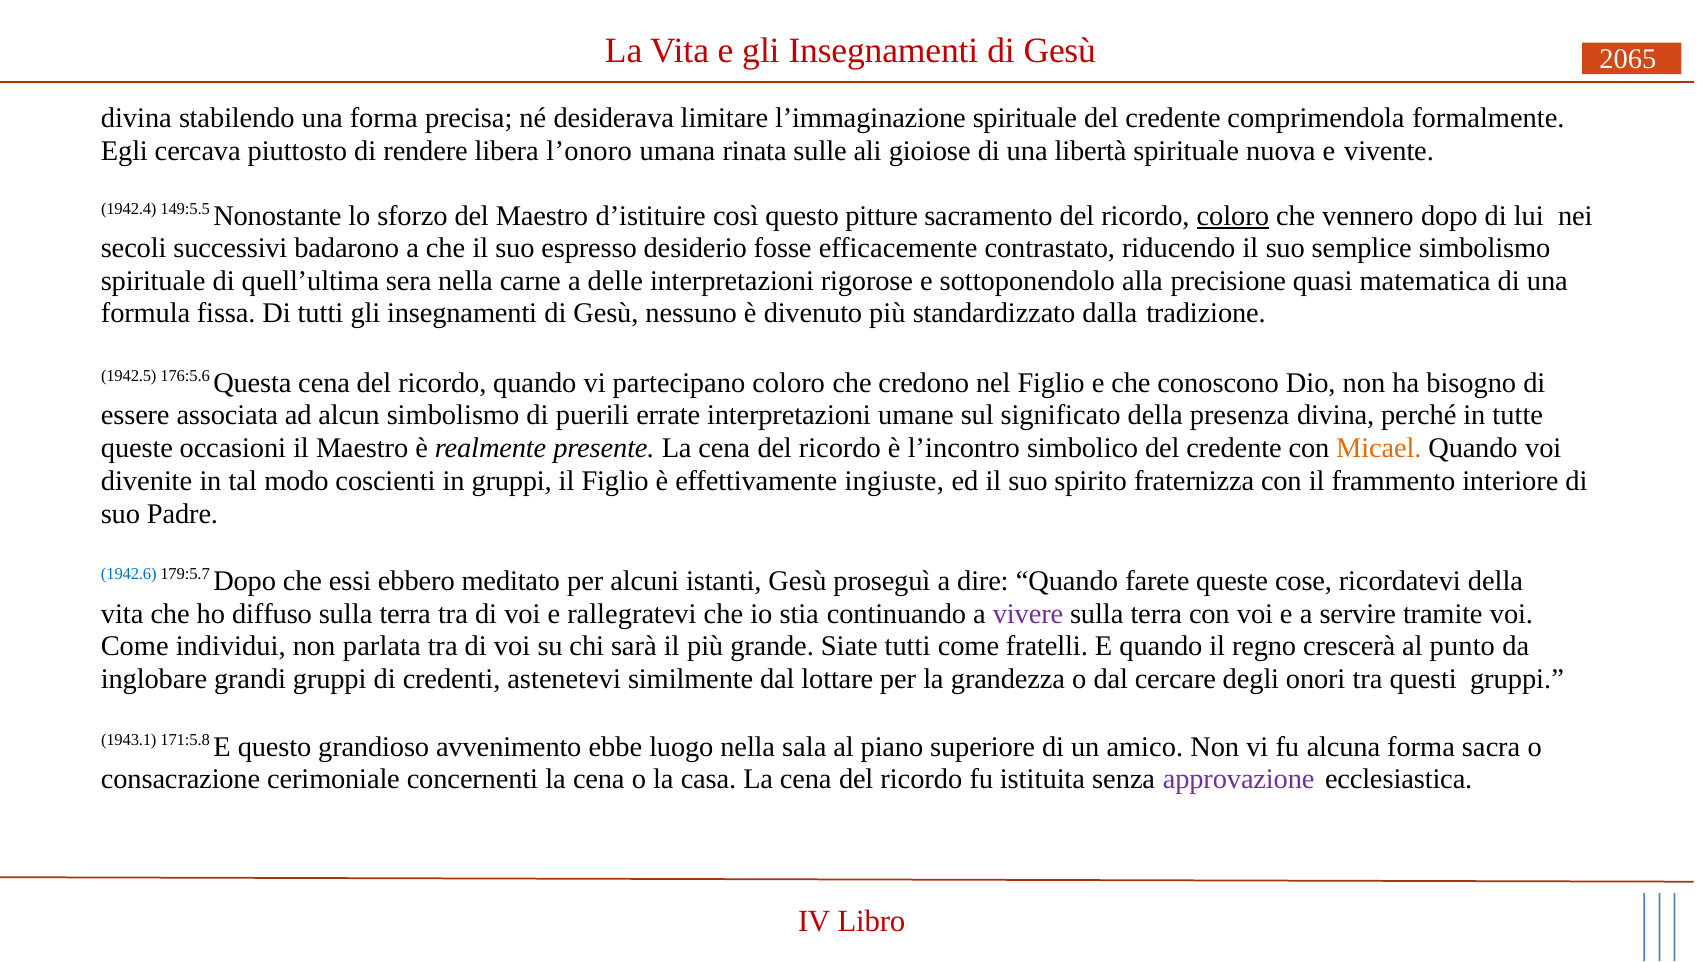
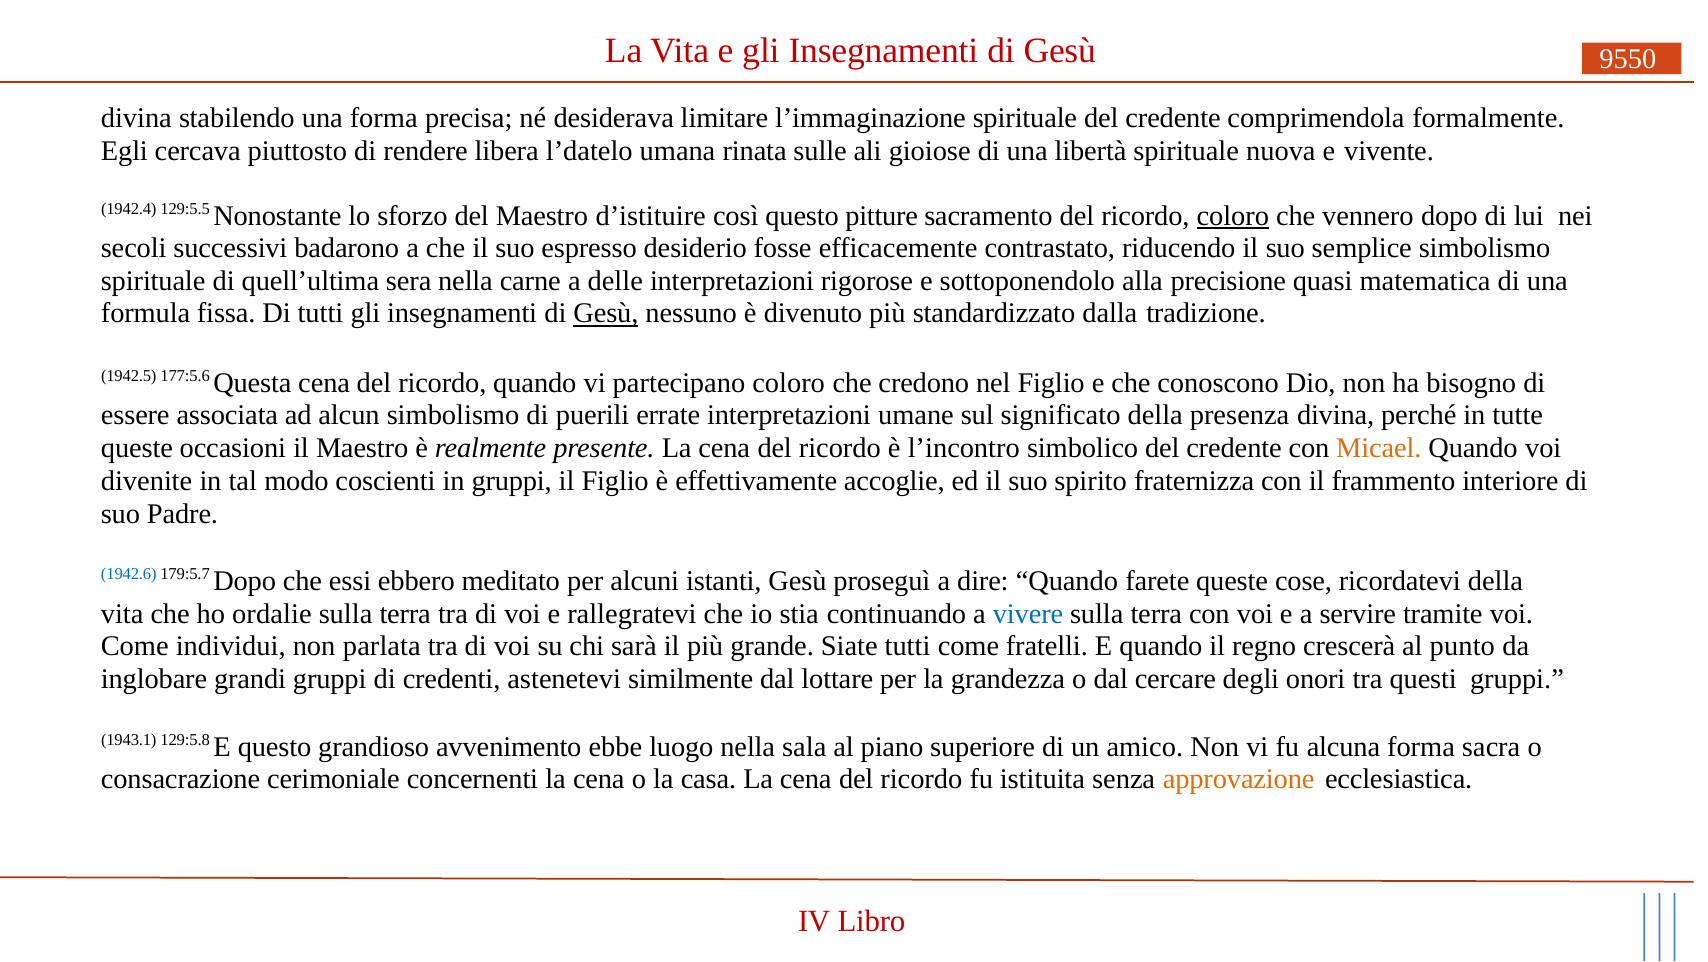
2065: 2065 -> 9550 (1628, 59)
l’onoro: l’onoro -> l’datelo (589, 151)
149:5.5: 149:5.5 -> 129:5.5 (185, 209)
Gesù underline: none -> present (606, 314)
176:5.6: 176:5.6 -> 177:5.6 (185, 376)
ingiuste: ingiuste -> accoglie (894, 481)
diffuso: diffuso -> ordalie (272, 614)
vivere colour: purple -> blue (1028, 614)
171:5.8: 171:5.8 -> 129:5.8 (185, 740)
approvazione colour: purple -> orange (1239, 780)
